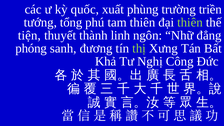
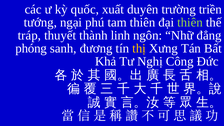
phùng: phùng -> duyên (143, 9)
tổng: tổng -> ngại (71, 22)
tiện: tiện -> tráp (29, 35)
thị colour: light green -> yellow (139, 48)
